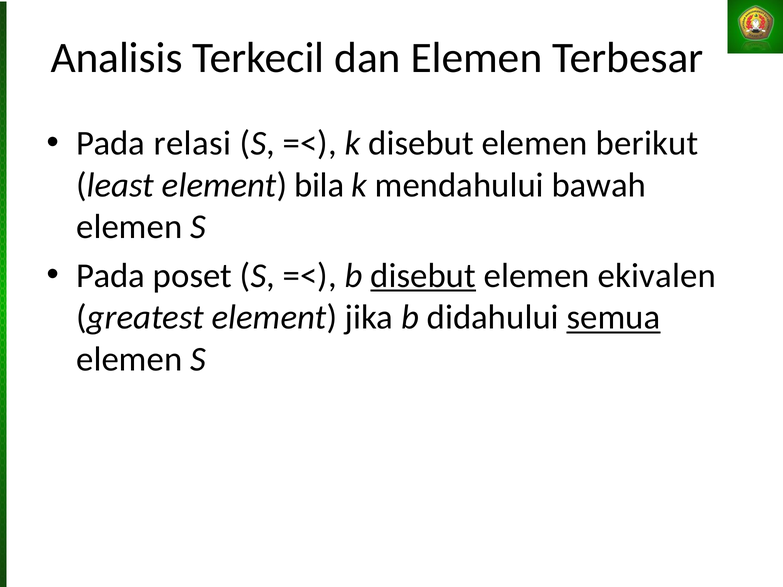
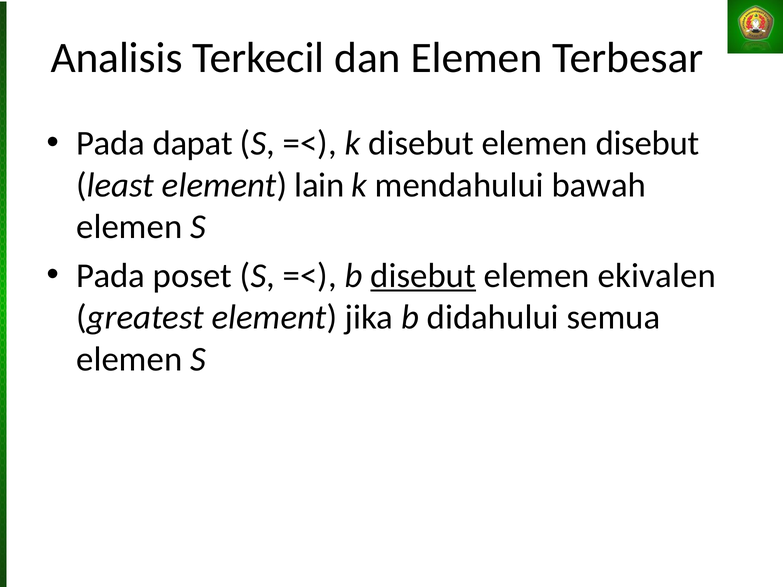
relasi: relasi -> dapat (193, 143)
elemen berikut: berikut -> disebut (647, 143)
bila: bila -> lain (319, 185)
semua underline: present -> none (614, 317)
